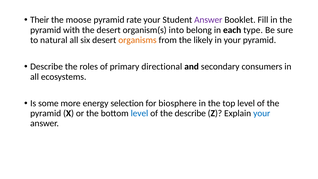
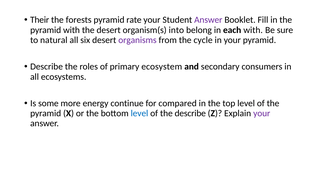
moose: moose -> forests (79, 20)
each type: type -> with (253, 30)
organisms colour: orange -> purple (137, 40)
likely: likely -> cycle (203, 40)
directional: directional -> ecosystem (162, 67)
selection: selection -> continue (127, 103)
biosphere: biosphere -> compared (178, 103)
your colour: blue -> purple (262, 113)
